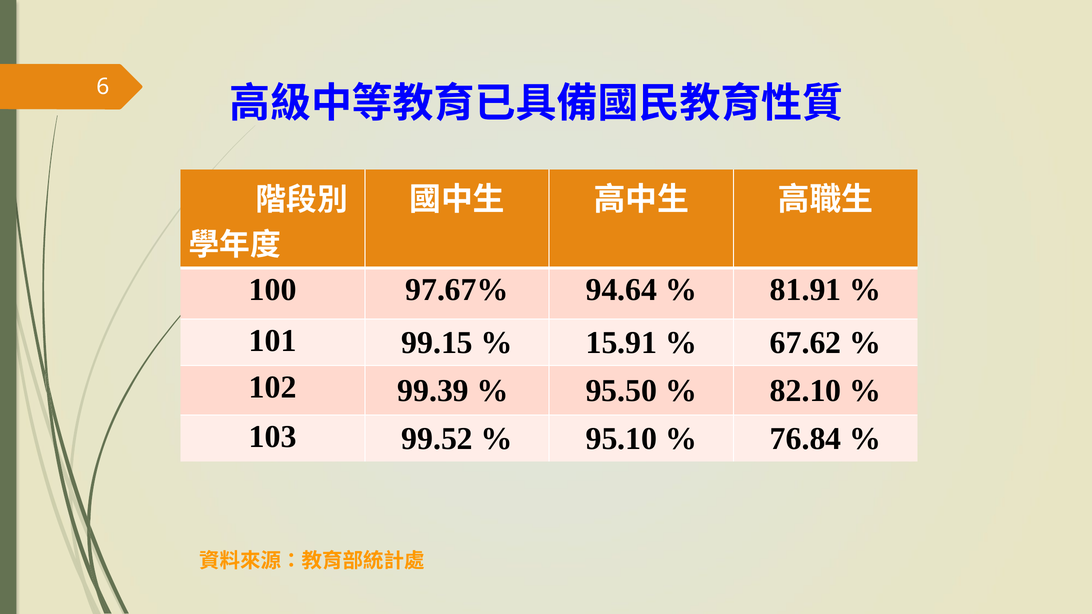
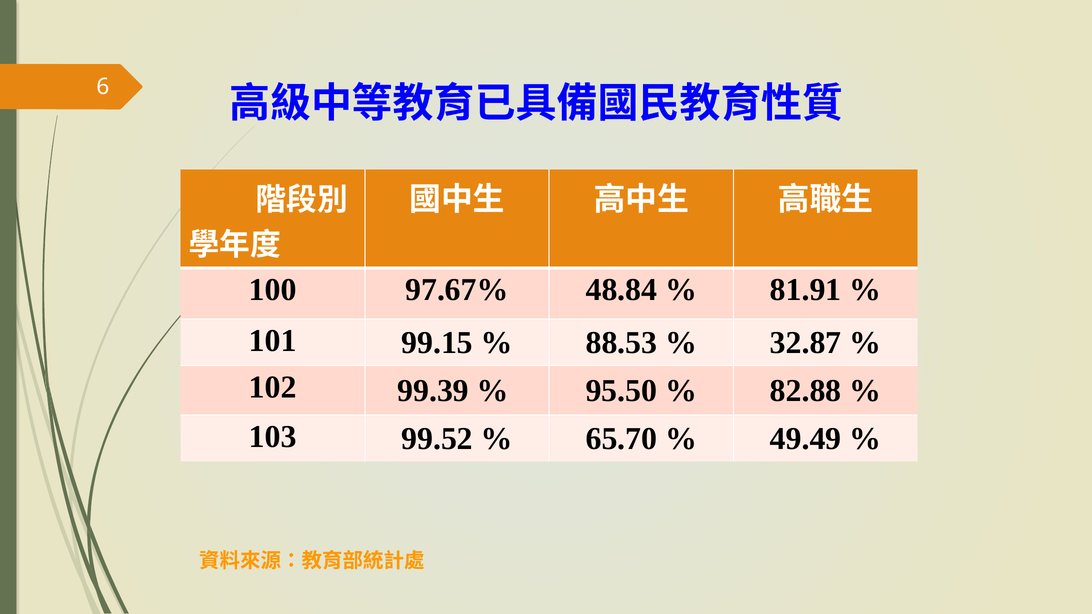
94.64: 94.64 -> 48.84 (621, 290)
15.91: 15.91 -> 88.53 (621, 343)
67.62: 67.62 -> 32.87 (806, 343)
82.10: 82.10 -> 82.88 (806, 391)
95.10: 95.10 -> 65.70 (621, 439)
76.84: 76.84 -> 49.49 (806, 439)
